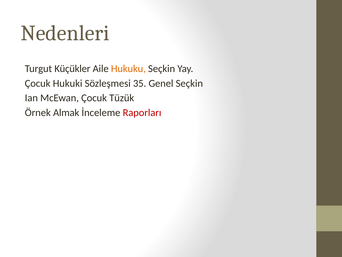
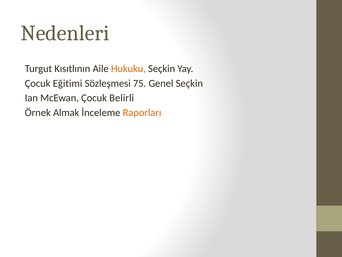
Küçükler: Küçükler -> Kısıtlının (72, 69)
Hukuki: Hukuki -> Eğitimi (68, 83)
35: 35 -> 75 (140, 83)
Tüzük: Tüzük -> Belirli (122, 98)
Raporları colour: red -> orange (142, 112)
